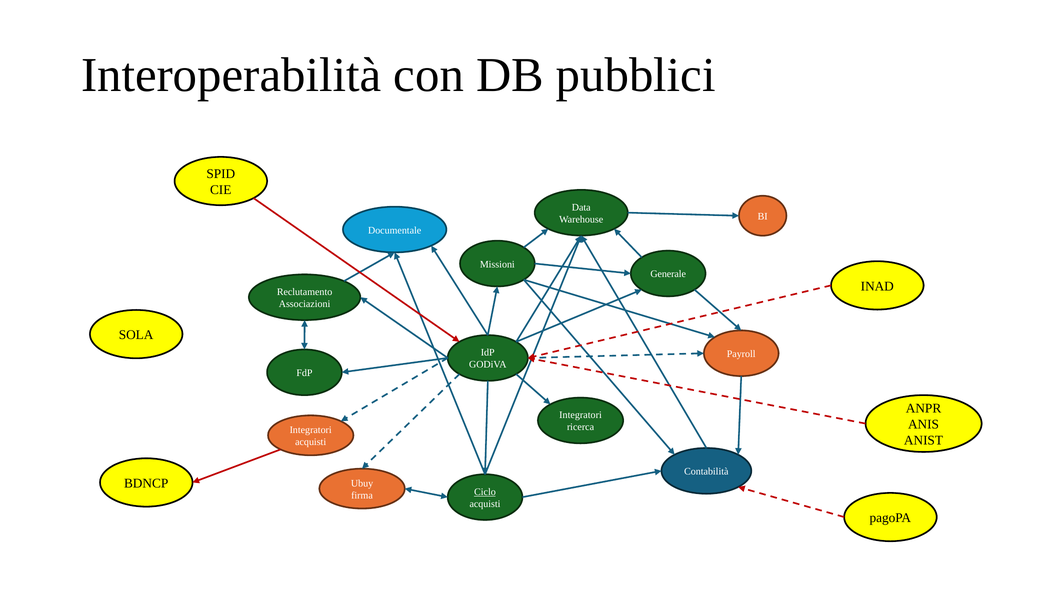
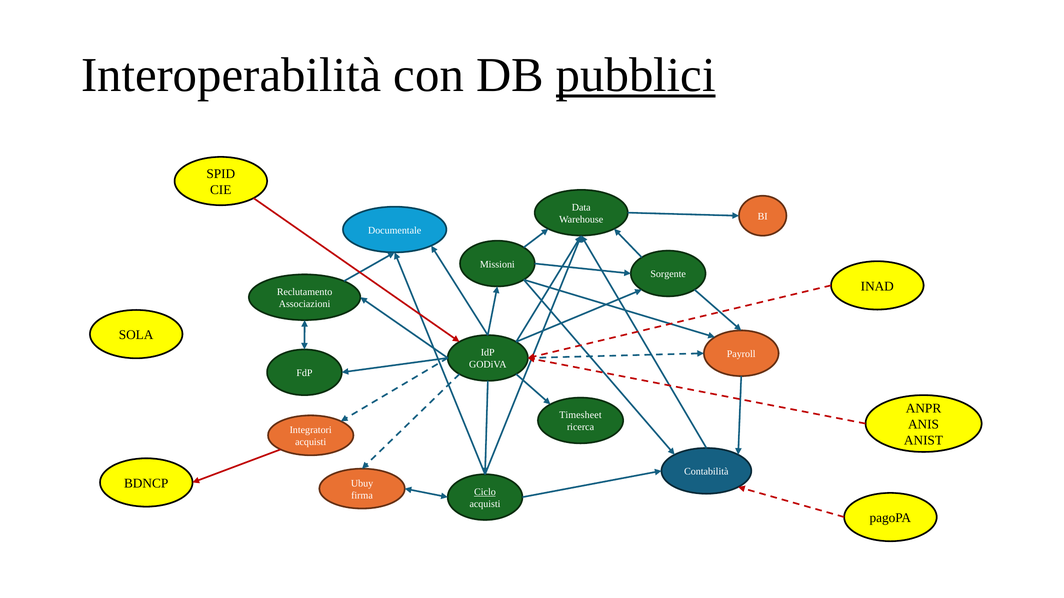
pubblici underline: none -> present (636, 75)
Generale: Generale -> Sorgente (668, 274)
Integratori: Integratori -> Timesheet (580, 415)
